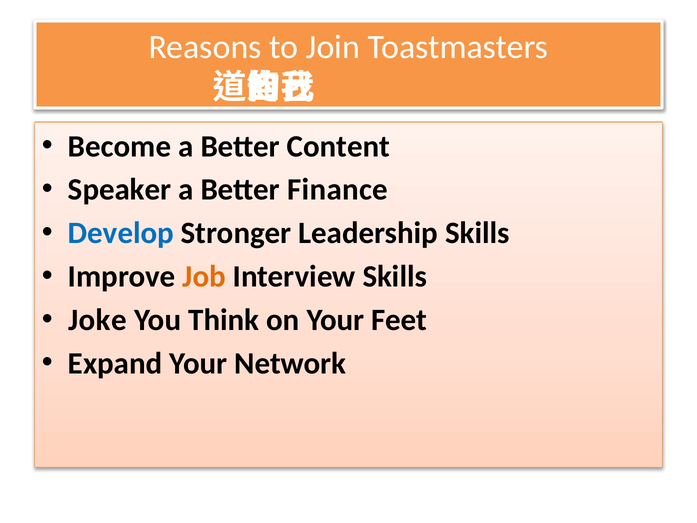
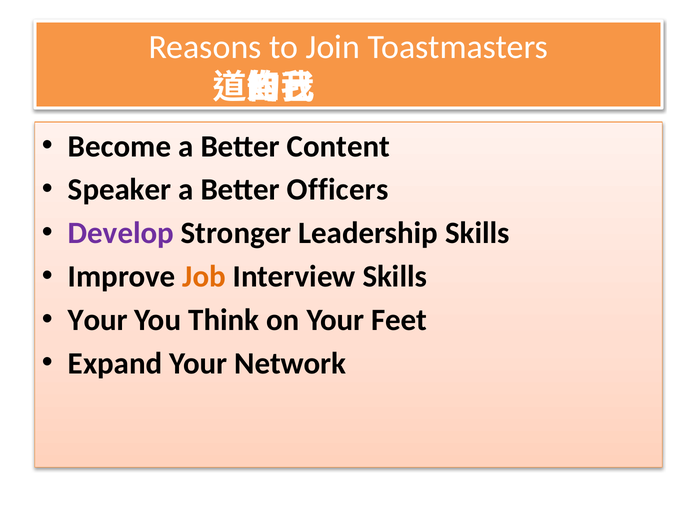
Finance: Finance -> Officers (338, 190)
Develop colour: blue -> purple (121, 233)
Joke: Joke -> Your (98, 320)
